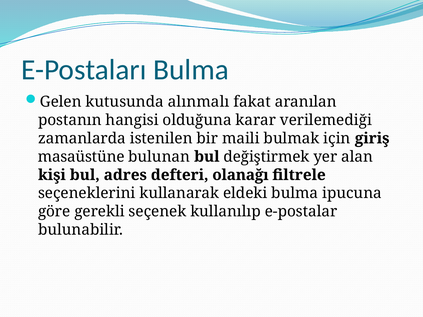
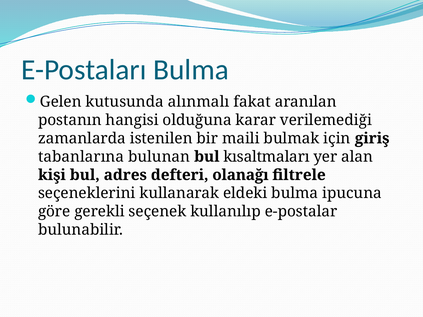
masaüstüne: masaüstüne -> tabanlarına (81, 157)
değiştirmek: değiştirmek -> kısaltmaları (267, 157)
